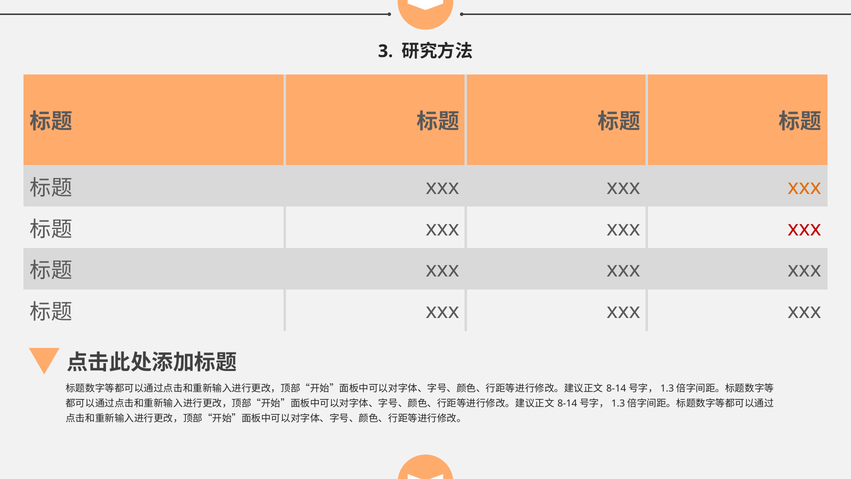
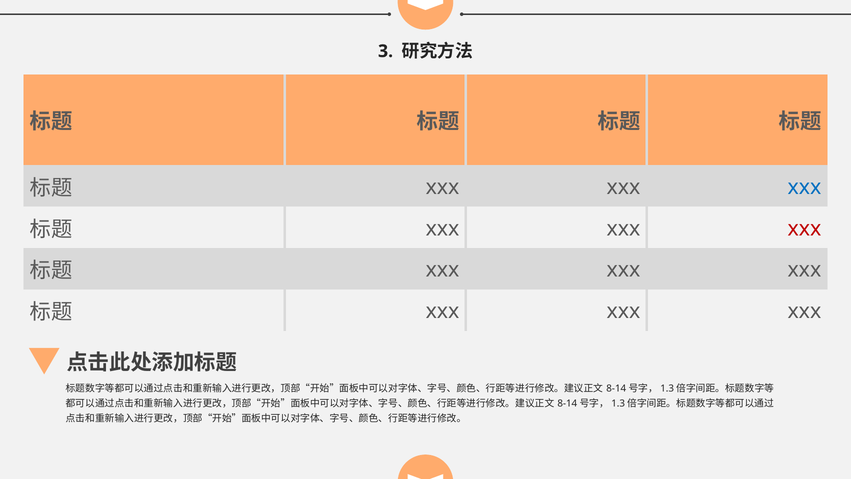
xxx colour: orange -> blue (804, 187)
